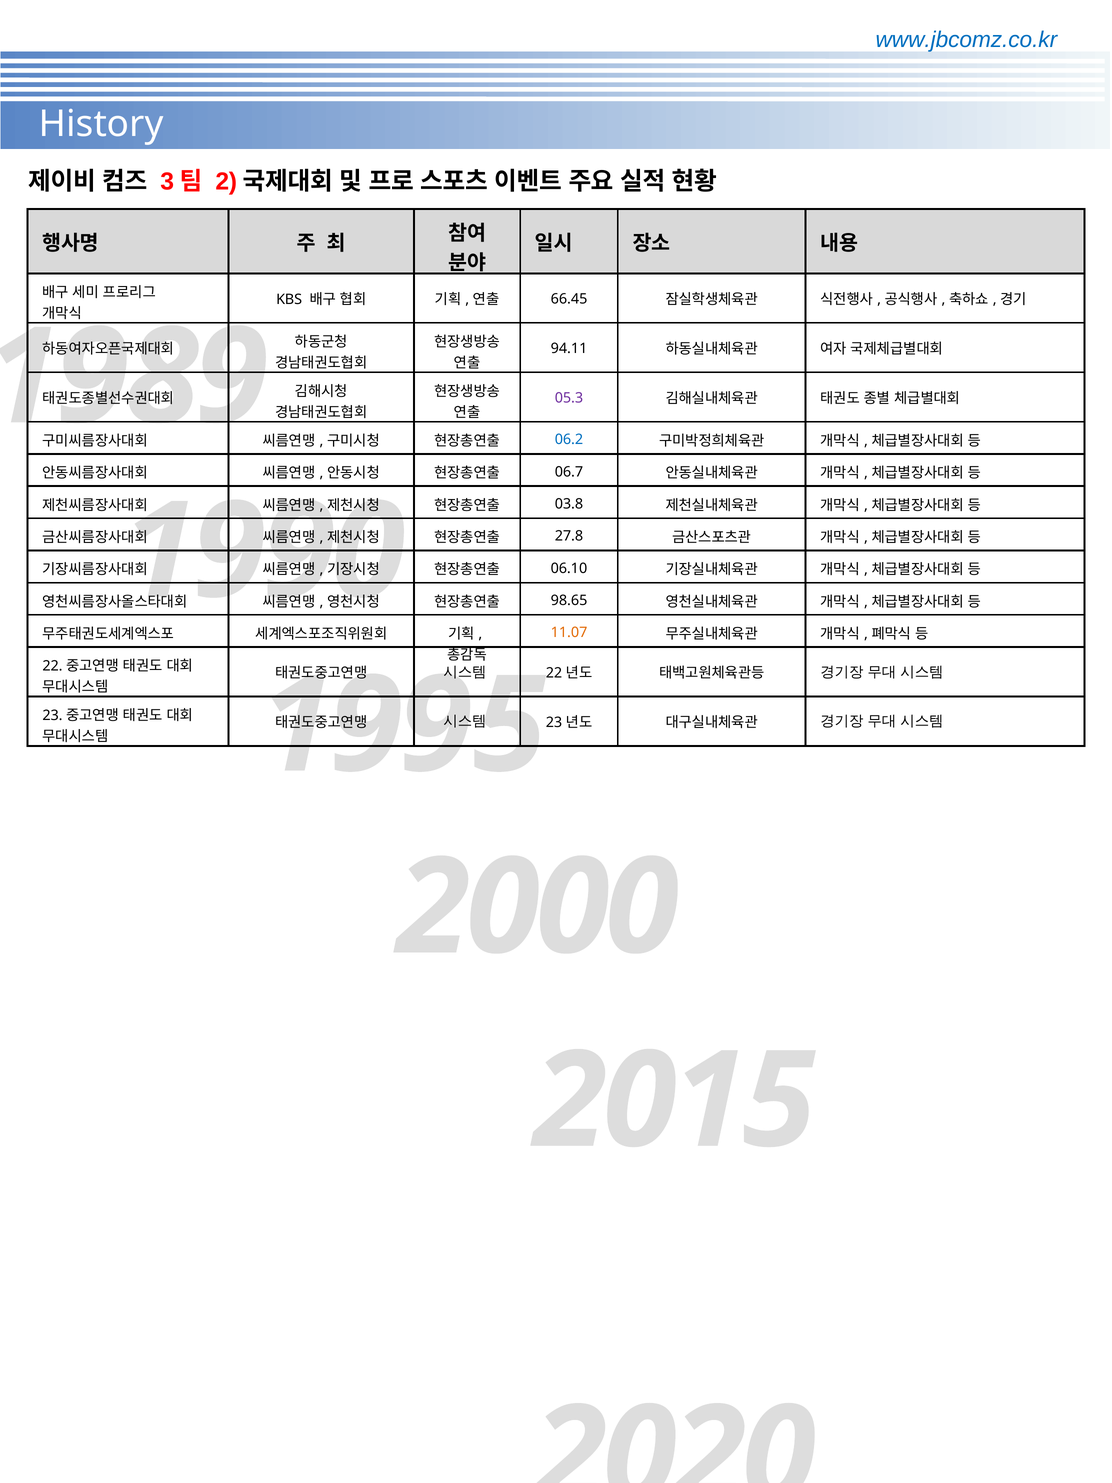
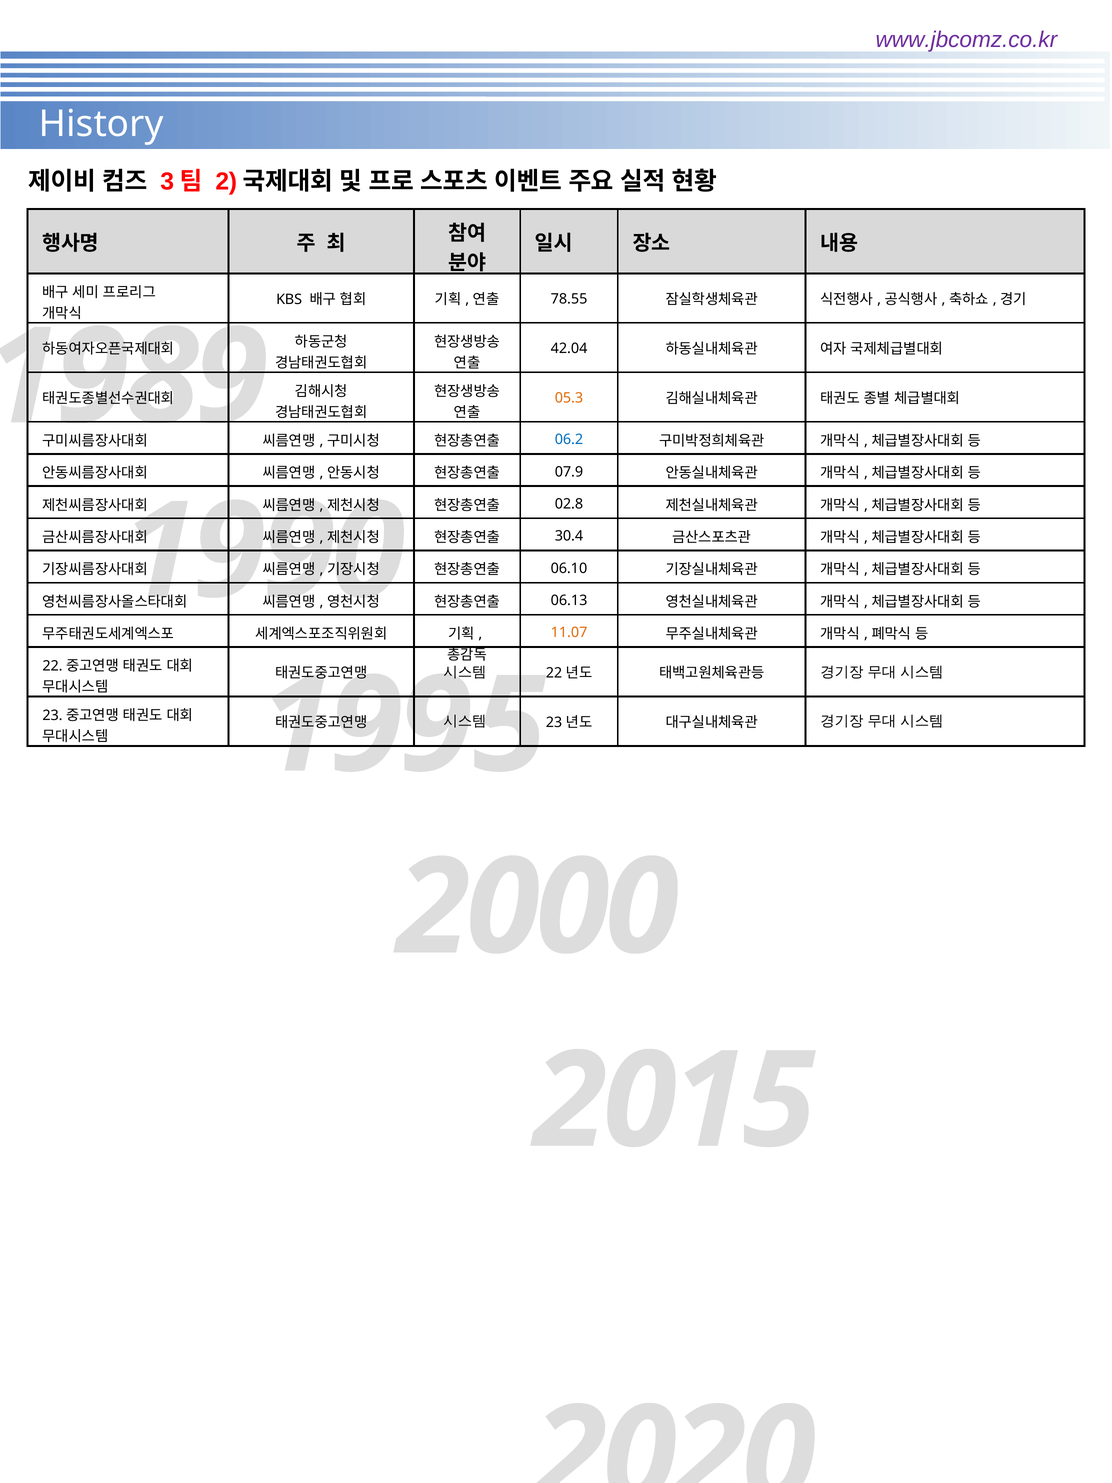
www.jbcomz.co.kr colour: blue -> purple (966, 40)
66.45: 66.45 -> 78.55 (569, 299)
94.11: 94.11 -> 42.04 (569, 348)
05.3 colour: purple -> orange (569, 398)
06.7: 06.7 -> 07.9 (569, 472)
03.8: 03.8 -> 02.8 (569, 504)
27.8: 27.8 -> 30.4 (569, 536)
98.65: 98.65 -> 06.13 (569, 600)
